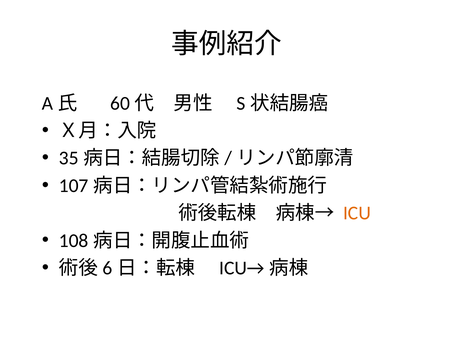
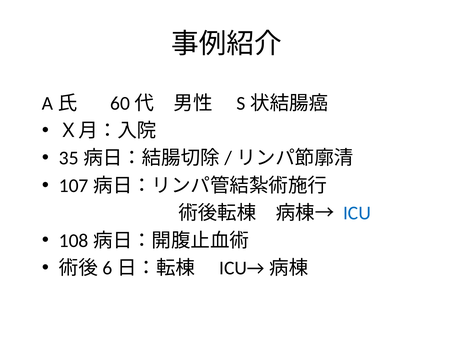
ICU colour: orange -> blue (357, 213)
